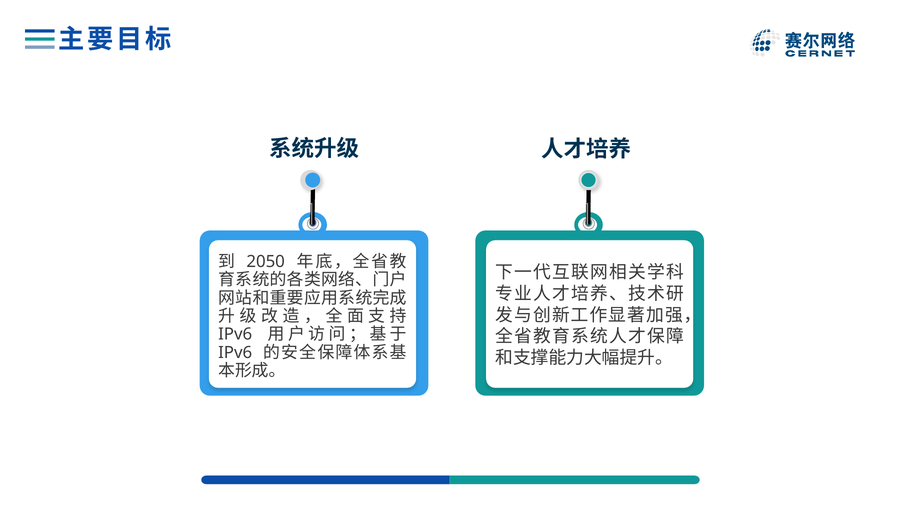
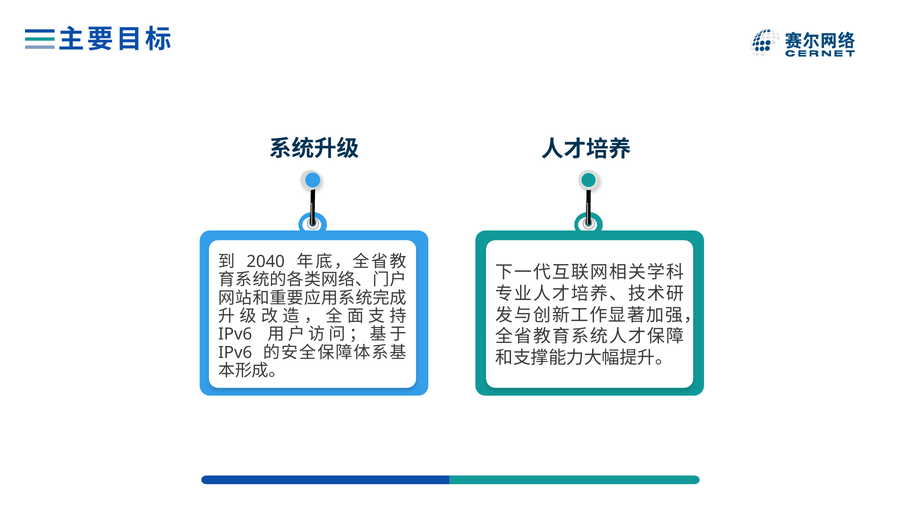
2050: 2050 -> 2040 (266, 262)
